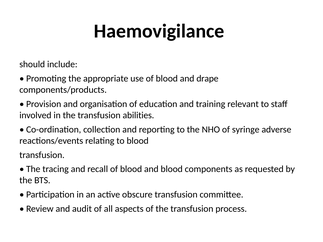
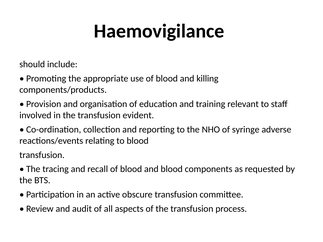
drape: drape -> killing (207, 79)
abilities: abilities -> evident (138, 115)
